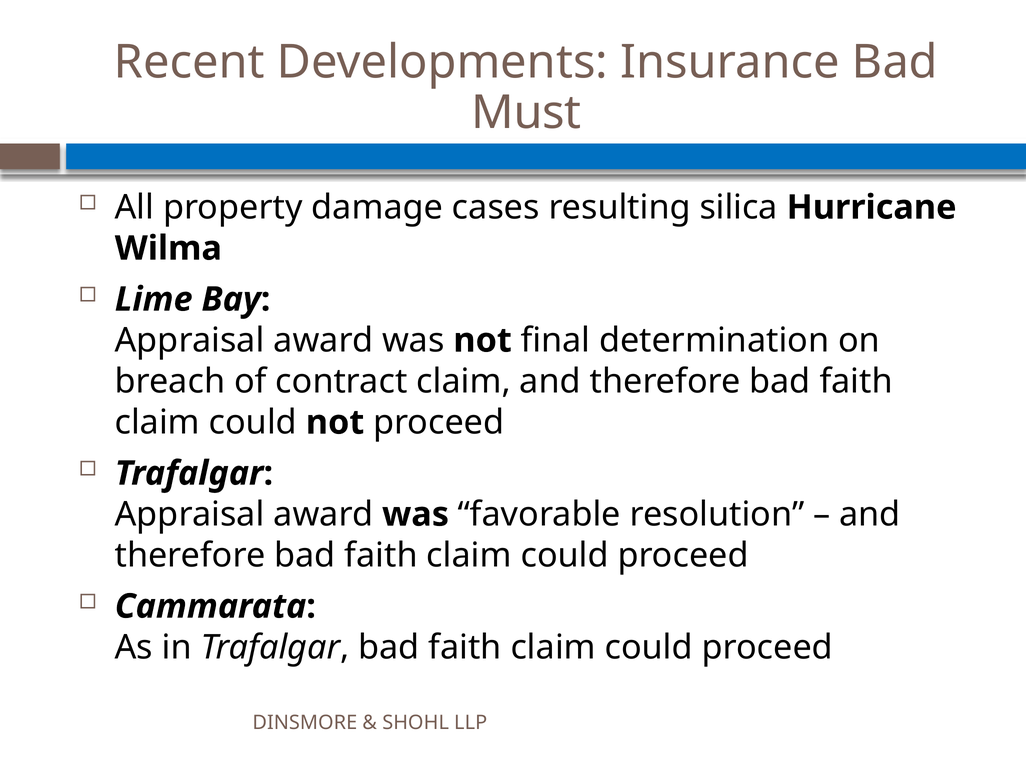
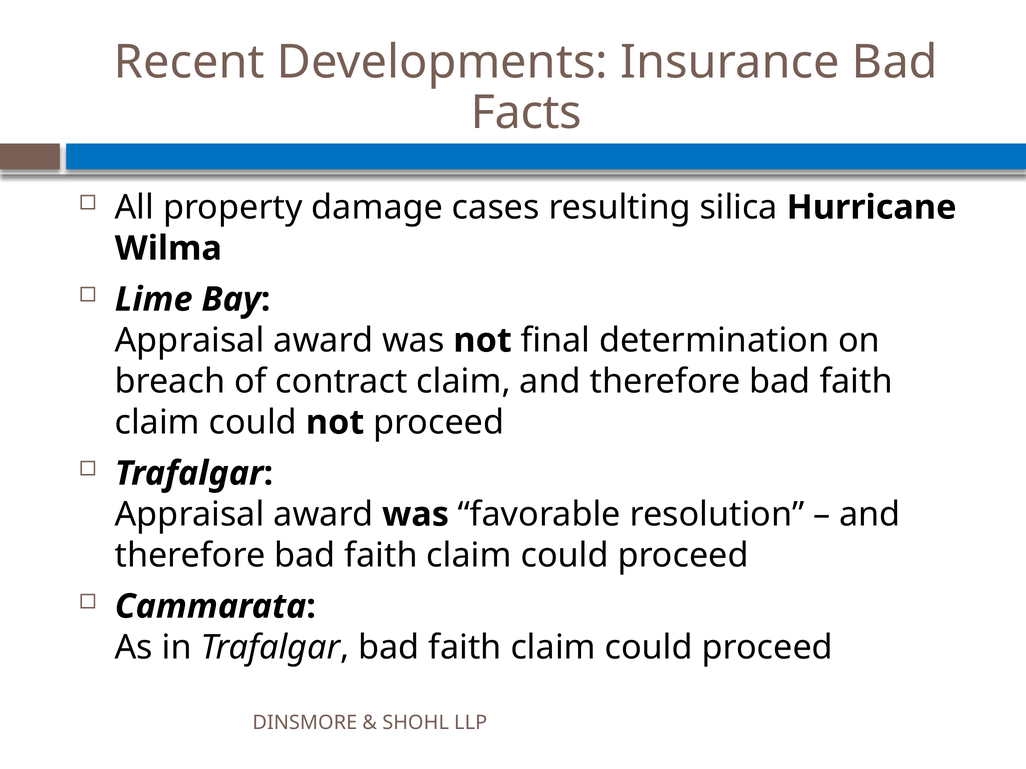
Must: Must -> Facts (526, 113)
